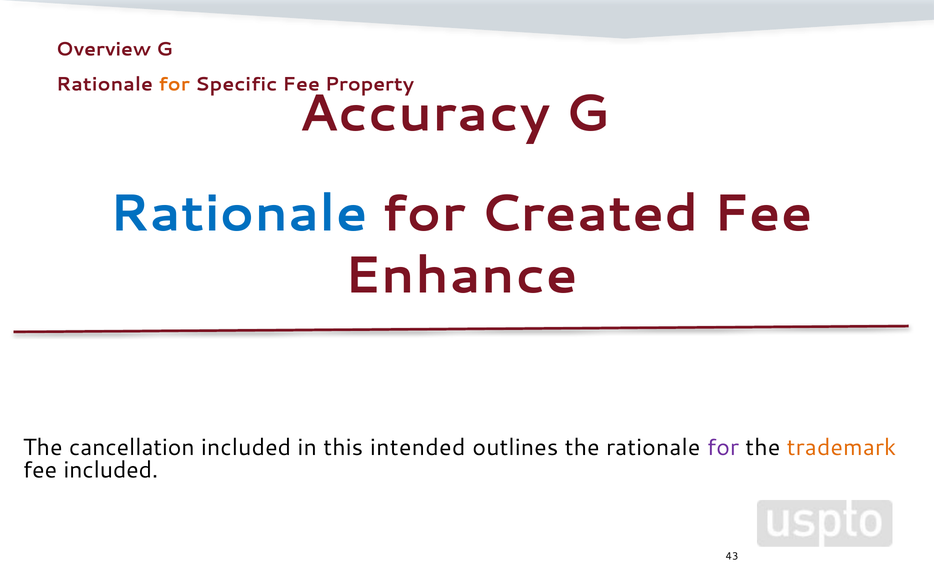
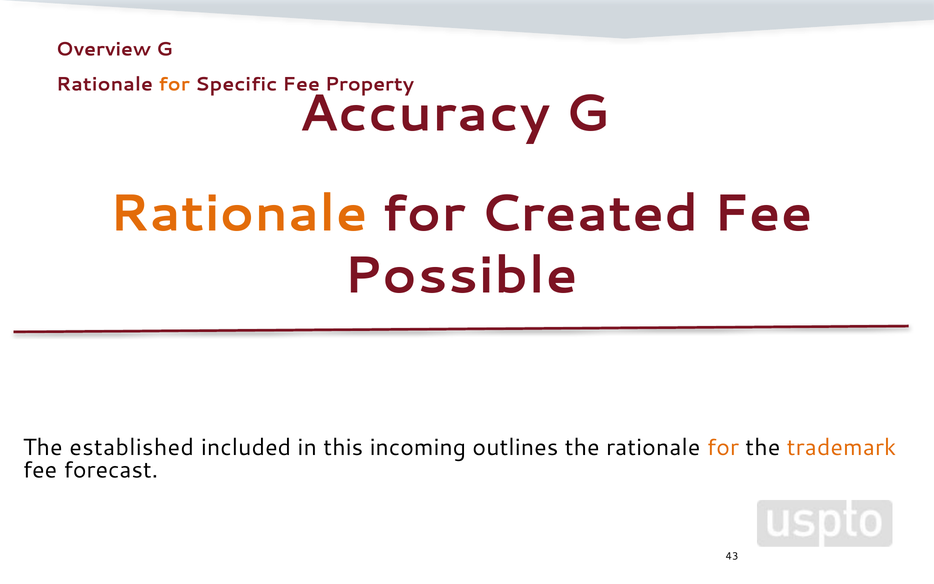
Rationale colour: blue -> orange (238, 213)
Enhance: Enhance -> Possible (461, 276)
cancellation: cancellation -> established (132, 447)
intended: intended -> incoming (418, 447)
for colour: purple -> orange (723, 447)
fee included: included -> forecast (111, 470)
